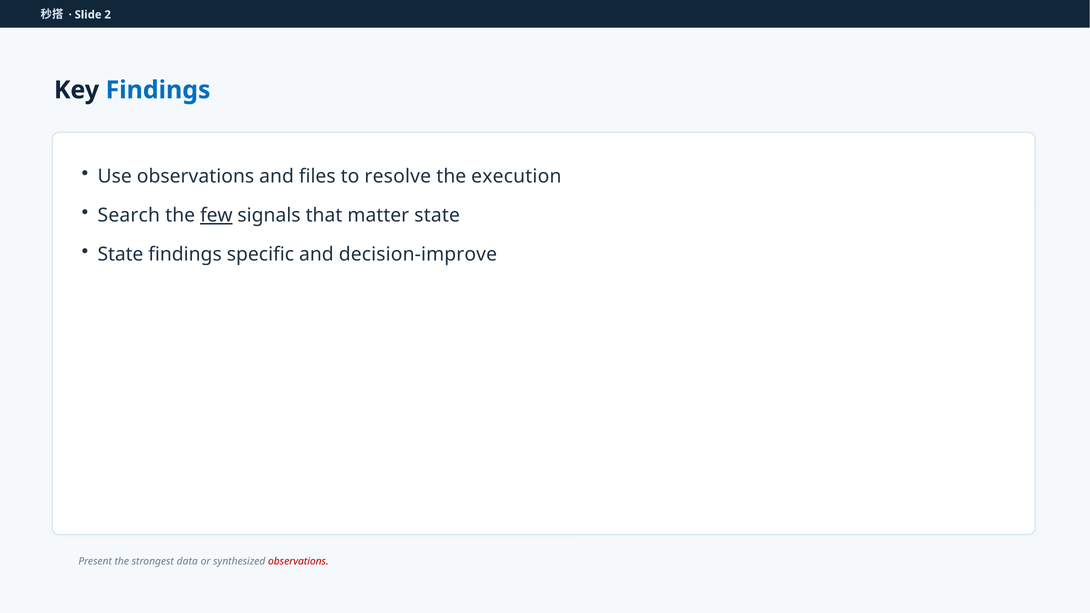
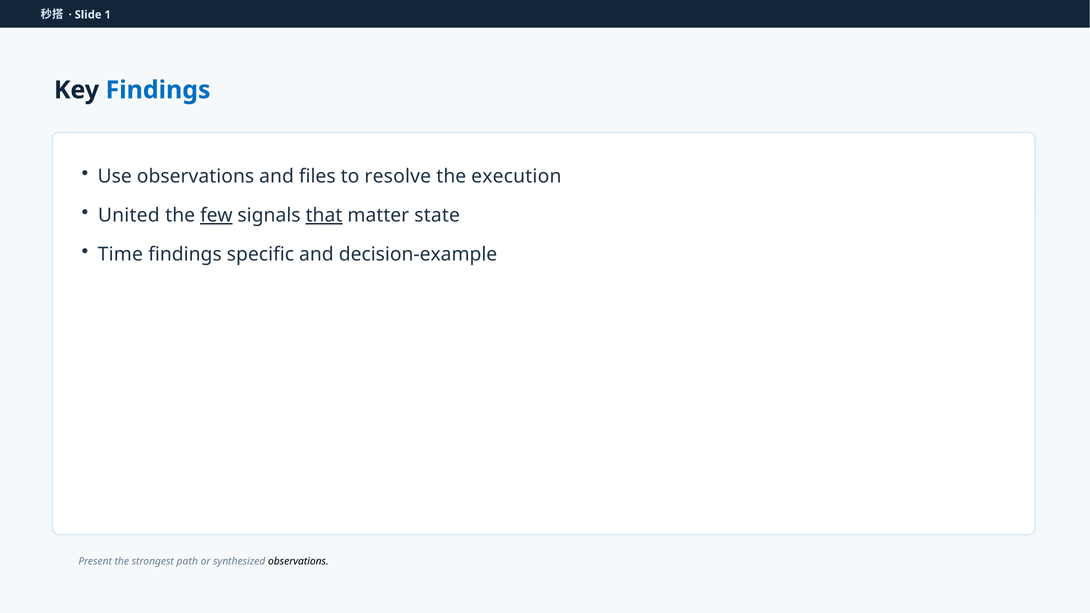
2: 2 -> 1 (108, 15)
Search: Search -> United (129, 215)
that underline: none -> present (324, 215)
State: State -> Time (120, 255)
decision-improve: decision-improve -> decision-example (418, 255)
data: data -> path (187, 561)
observations colour: red -> black (298, 561)
